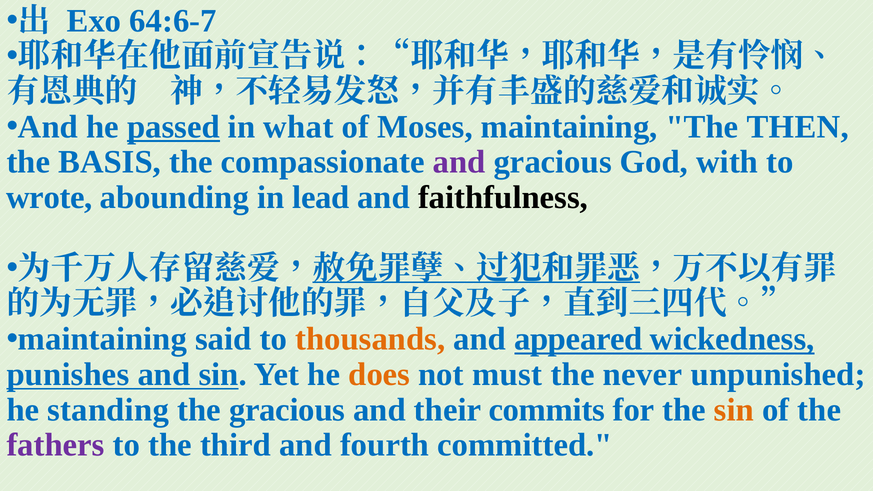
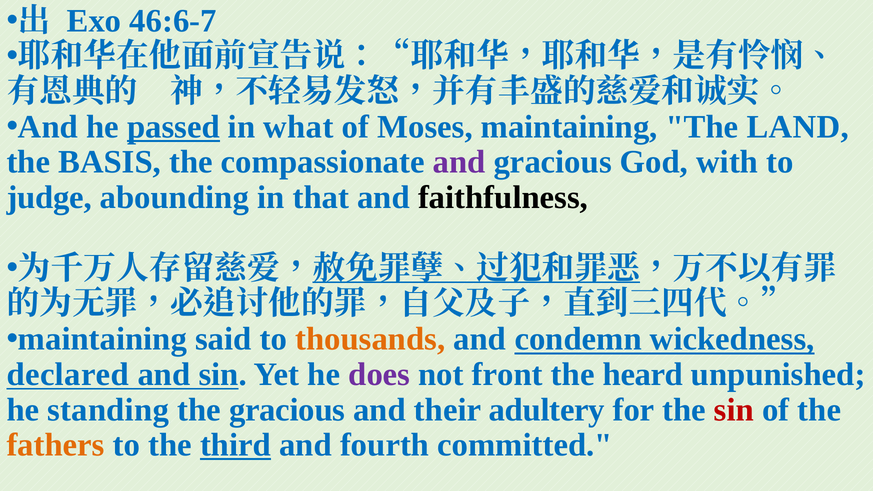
64:6-7: 64:6-7 -> 46:6-7 (173, 21)
THEN: THEN -> LAND (798, 127)
wrote: wrote -> judge (49, 198)
lead: lead -> that (321, 198)
appeared: appeared -> condemn (578, 339)
punishes: punishes -> declared (68, 374)
does colour: orange -> purple (379, 374)
must: must -> front (507, 374)
never: never -> heard (643, 374)
commits: commits -> adultery (547, 410)
sin colour: orange -> red (734, 410)
fathers colour: purple -> orange (56, 445)
third underline: none -> present (235, 445)
